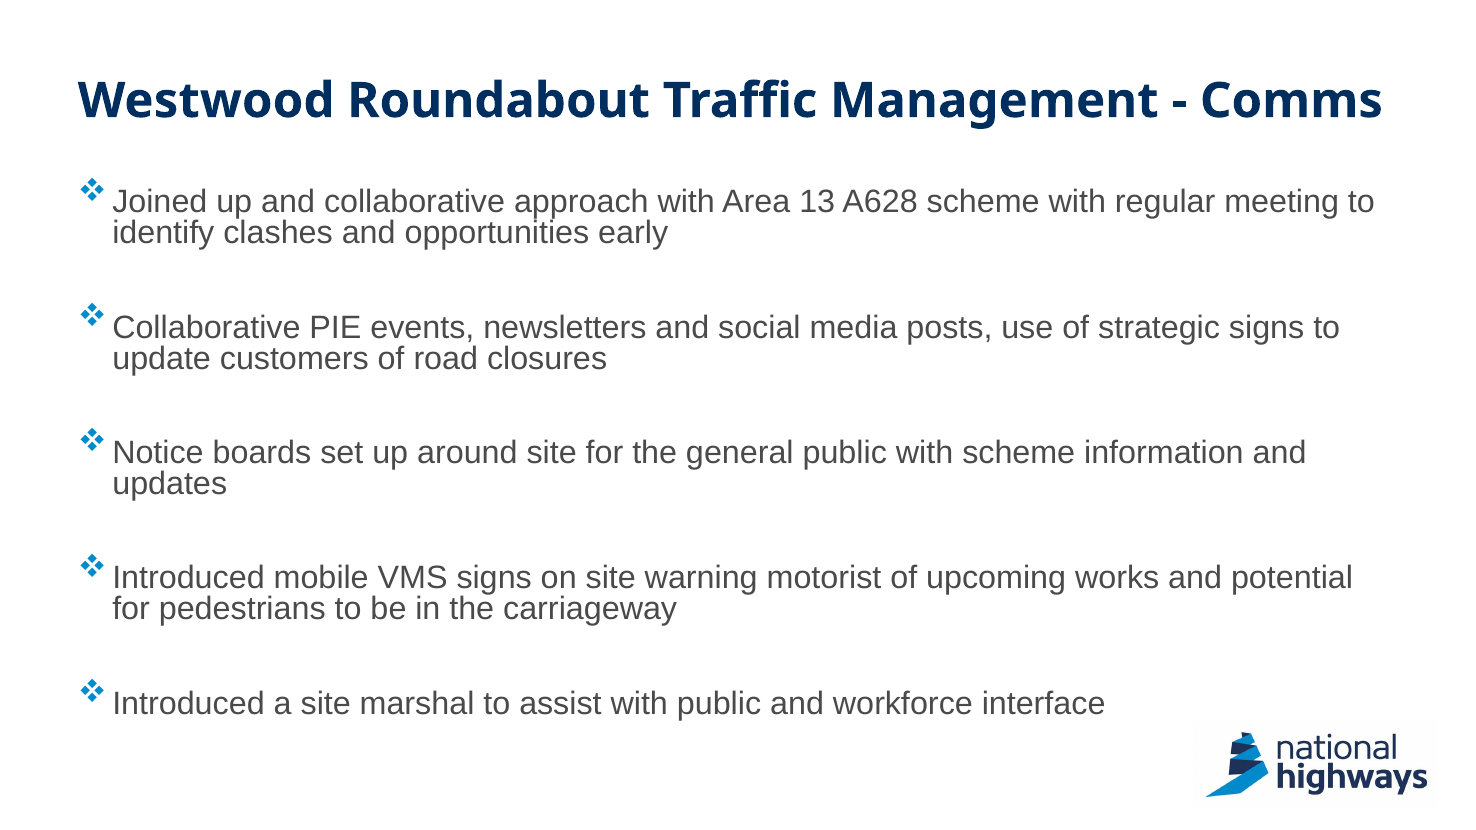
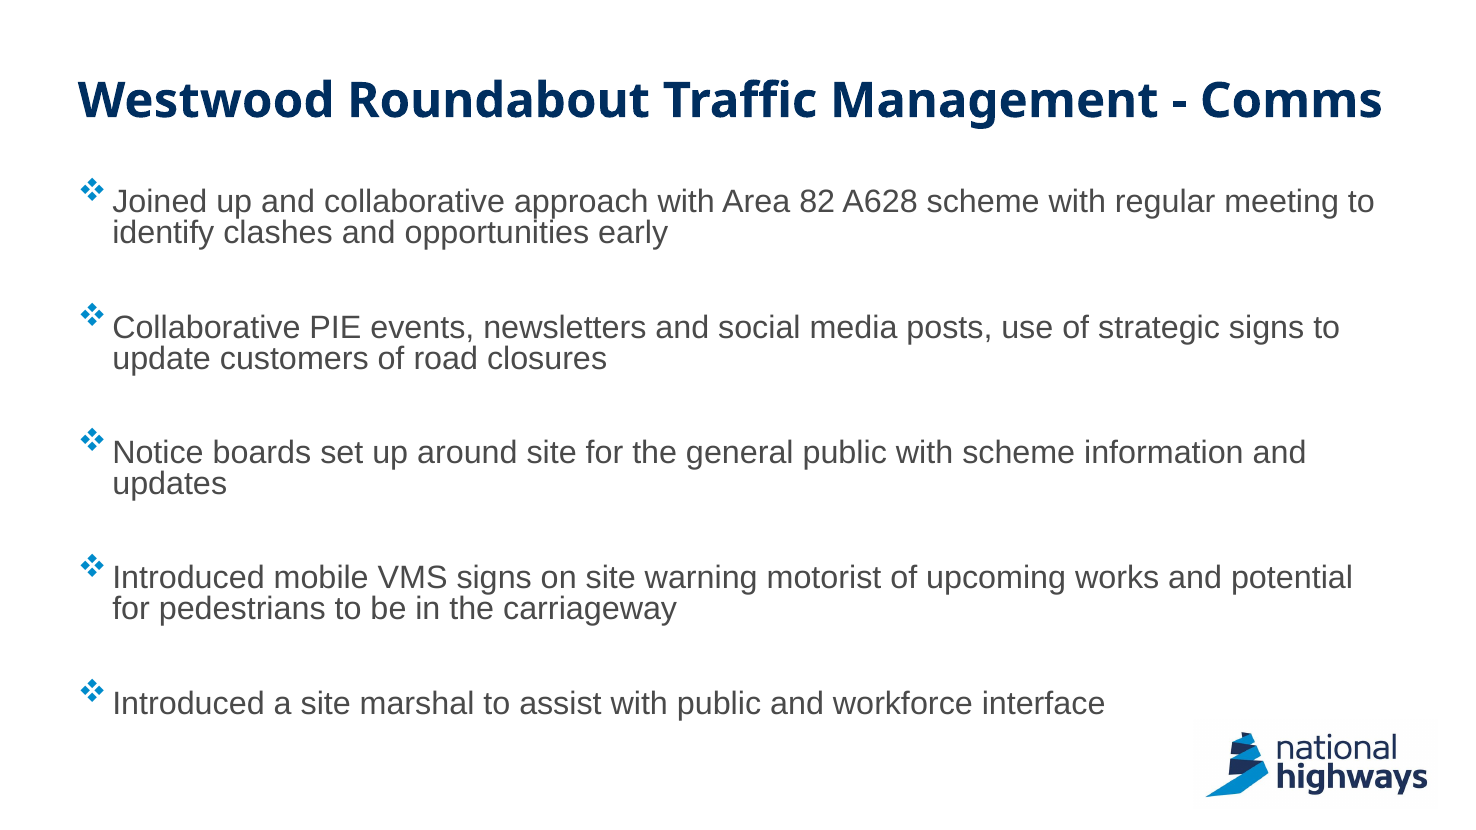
13: 13 -> 82 (817, 202)
